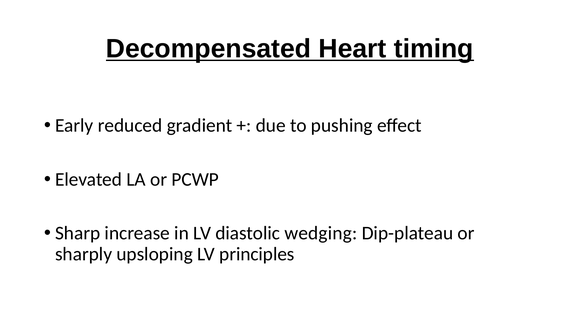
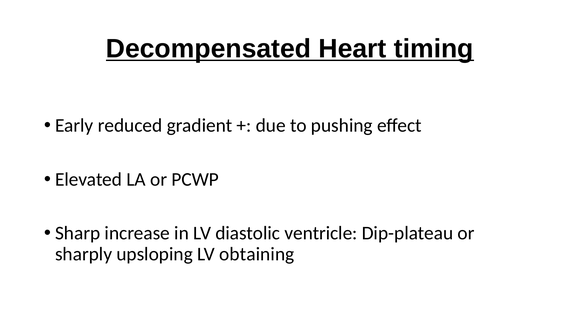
wedging: wedging -> ventricle (321, 233)
principles: principles -> obtaining (257, 254)
